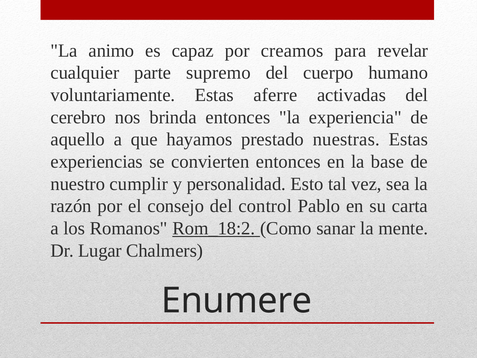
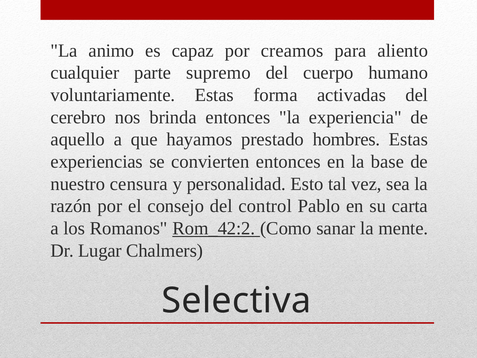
revelar: revelar -> aliento (403, 51)
aferre: aferre -> forma (275, 95)
nuestras: nuestras -> hombres (346, 139)
cumplir: cumplir -> censura (139, 184)
Rom_18:2: Rom_18:2 -> Rom_42:2 (214, 228)
Enumere: Enumere -> Selectiva (236, 301)
